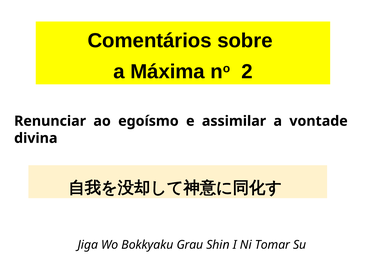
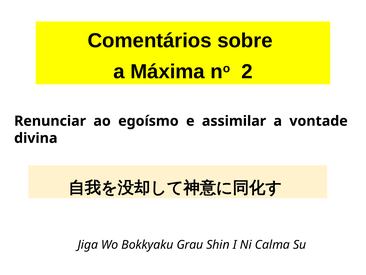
Tomar: Tomar -> Calma (272, 244)
